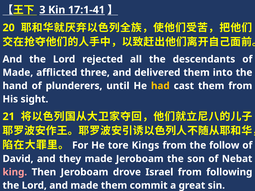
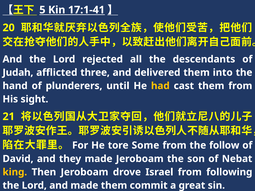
3: 3 -> 5 (42, 10)
Made: Made -> Judah (18, 73)
Kings: Kings -> Some (145, 145)
king colour: pink -> yellow (15, 172)
